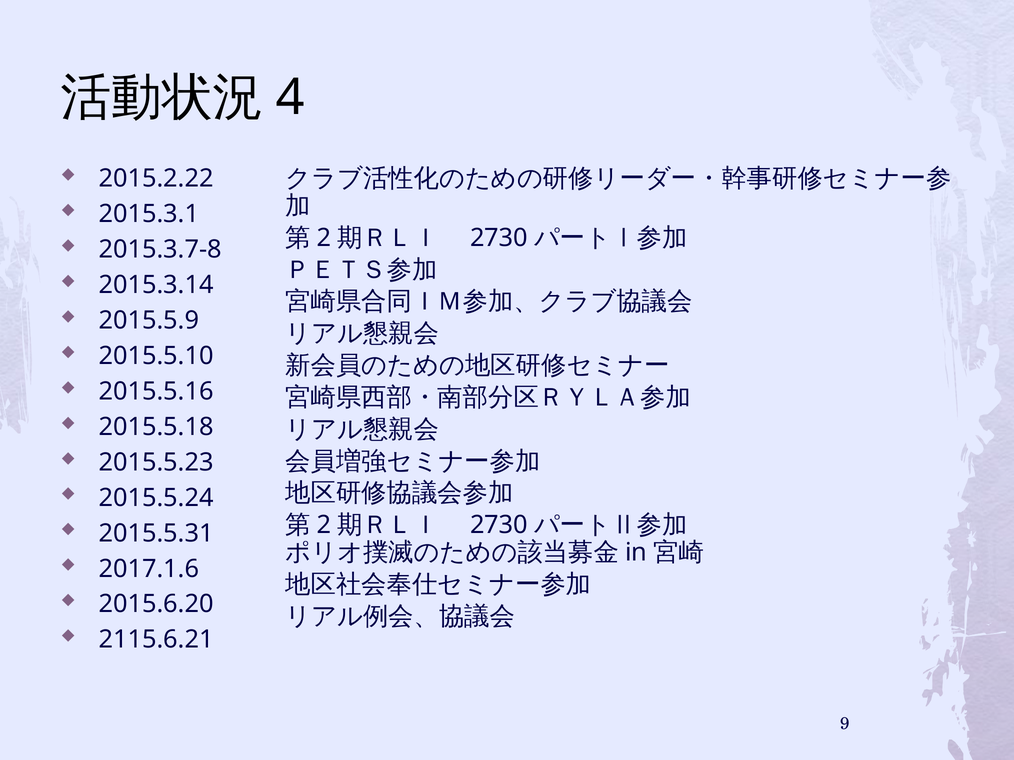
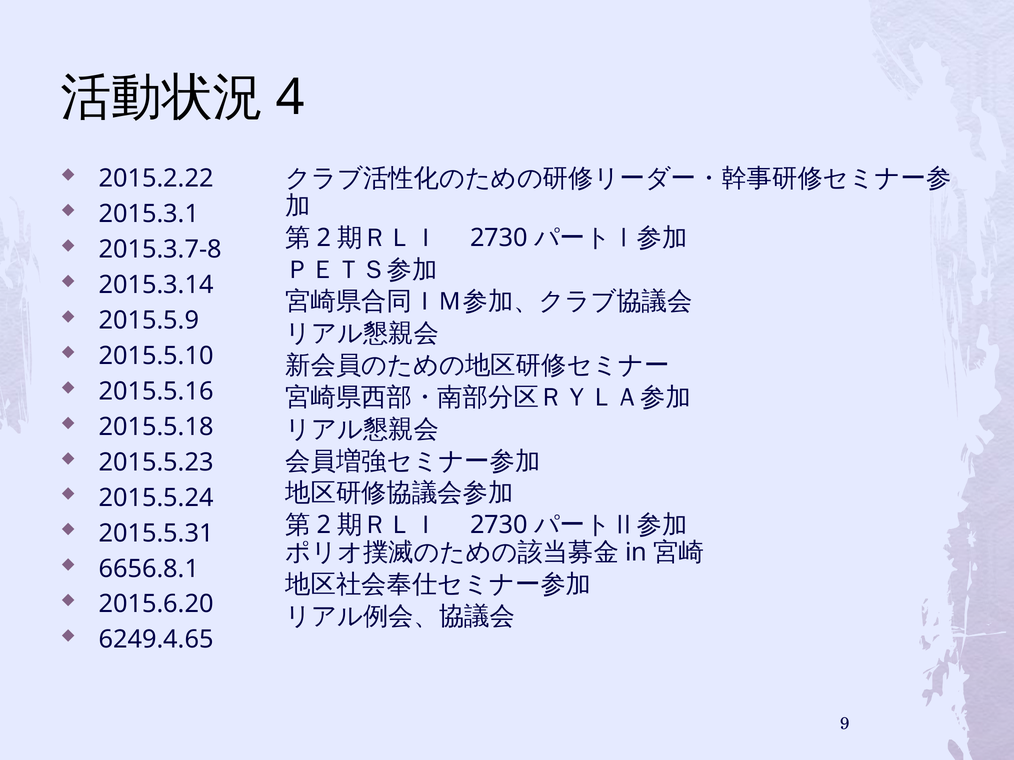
2017.1.6: 2017.1.6 -> 6656.8.1 (149, 569)
2115.6.21: 2115.6.21 -> 6249.4.65 (156, 640)
